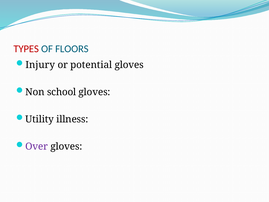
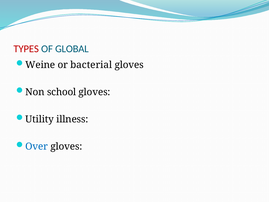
FLOORS: FLOORS -> GLOBAL (72, 49)
Injury: Injury -> Weine (40, 65)
potential: potential -> bacterial (91, 65)
Over colour: purple -> blue (37, 146)
